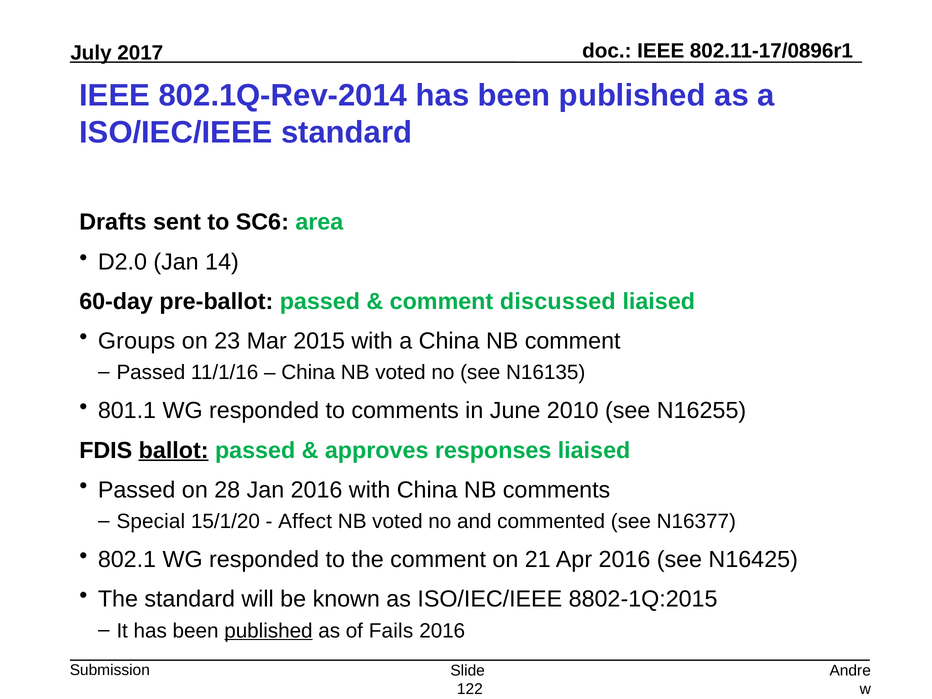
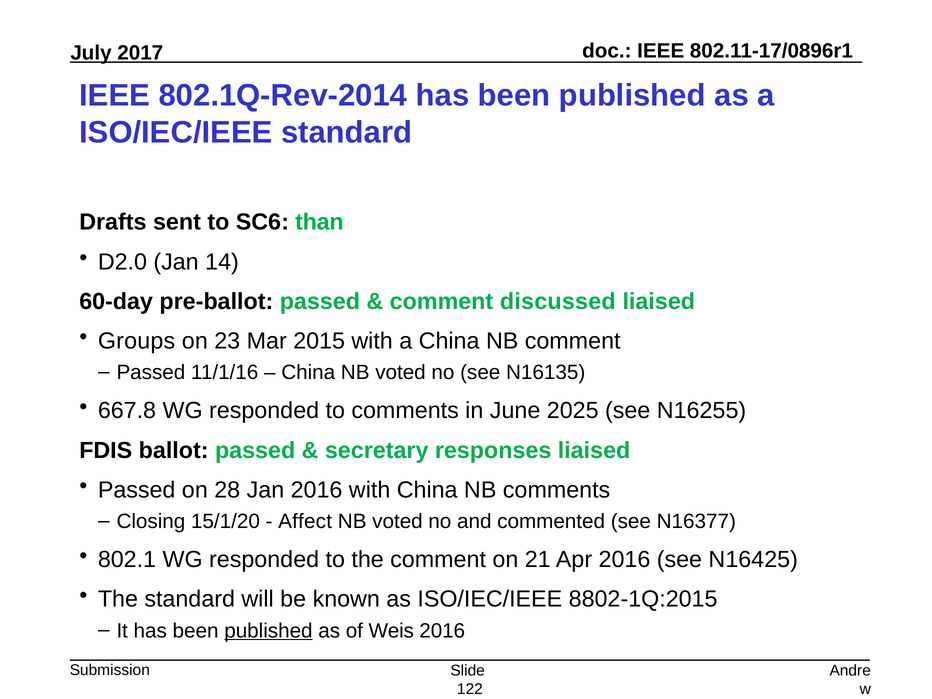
area: area -> than (319, 222)
801.1: 801.1 -> 667.8 (127, 411)
2010: 2010 -> 2025 (573, 411)
ballot underline: present -> none (174, 450)
approves: approves -> secretary (377, 450)
Special: Special -> Closing (151, 521)
Fails: Fails -> Weis (391, 631)
